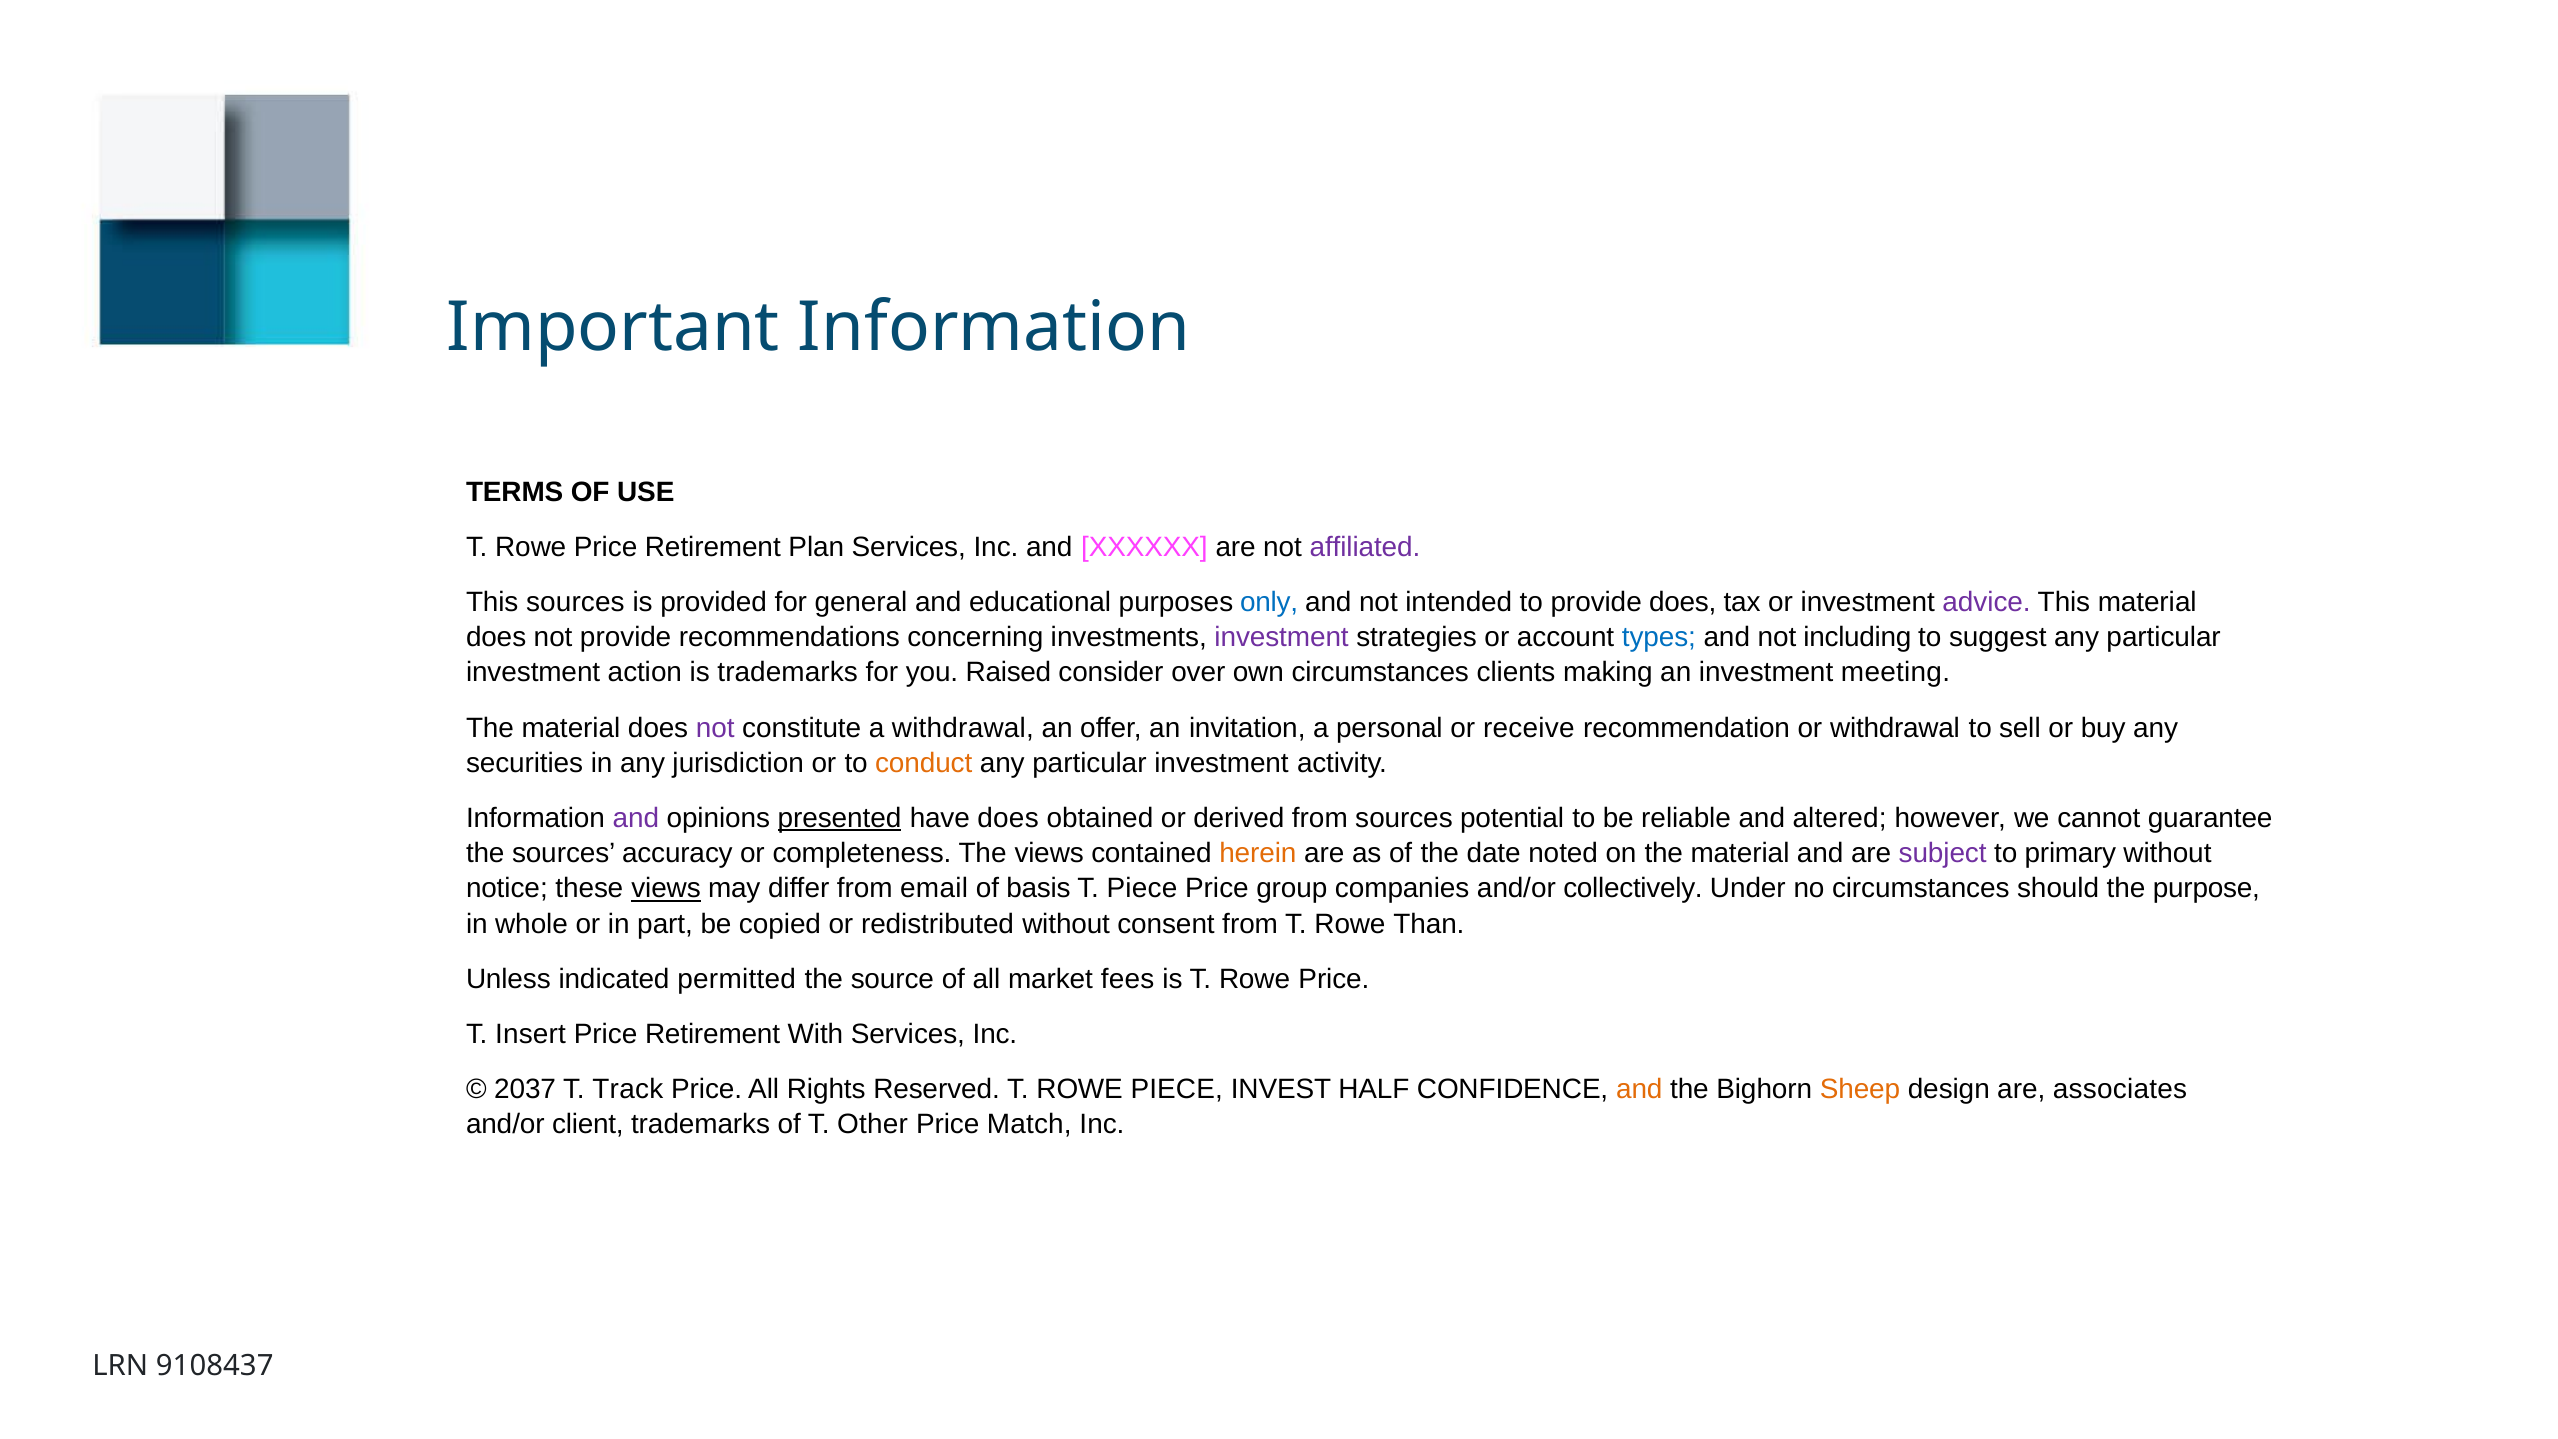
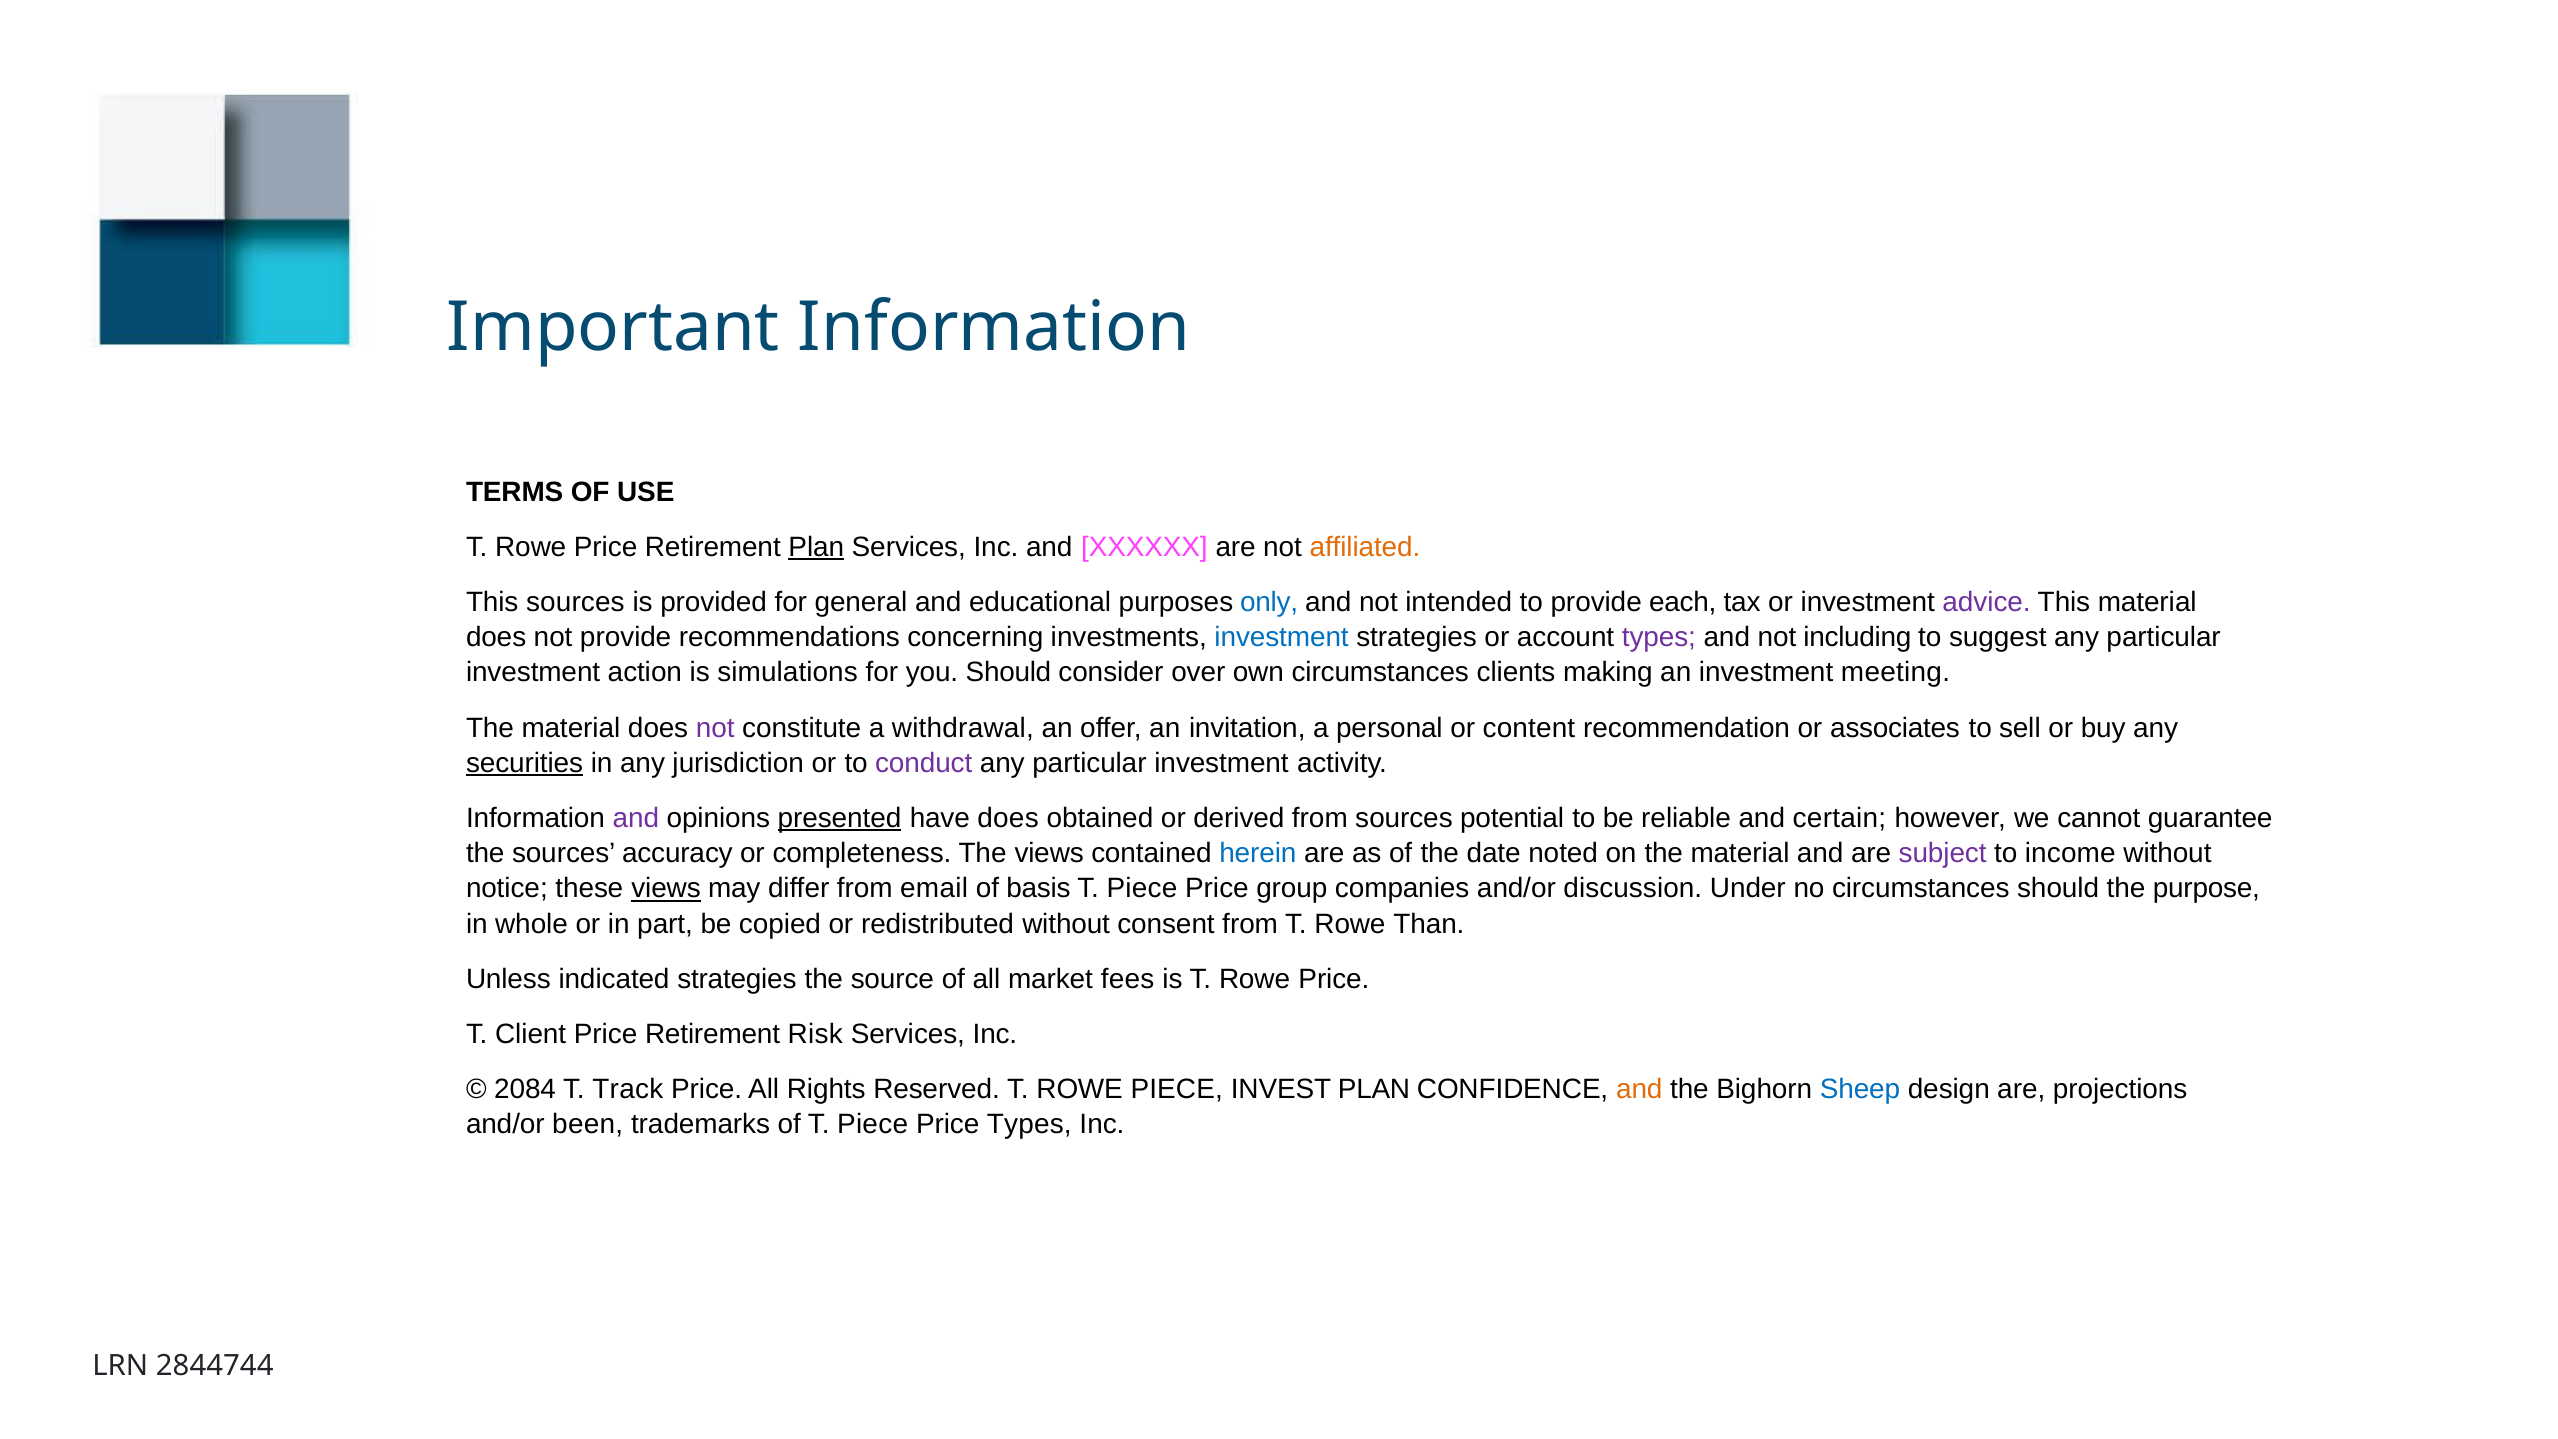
Plan underline: none -> present (816, 547)
affiliated colour: purple -> orange (1365, 547)
provide does: does -> each (1683, 602)
investment colour: purple -> blue (1282, 637)
types colour: blue -> purple (1659, 637)
is trademarks: trademarks -> simulations (788, 673)
you Raised: Raised -> Should (1008, 673)
receive: receive -> content (1529, 728)
or withdrawal: withdrawal -> associates (1895, 728)
securities underline: none -> present (525, 763)
conduct colour: orange -> purple (924, 763)
altered: altered -> certain (1839, 818)
herein colour: orange -> blue (1258, 853)
primary: primary -> income (2070, 853)
collectively: collectively -> discussion (1633, 889)
indicated permitted: permitted -> strategies (737, 979)
Insert: Insert -> Client (531, 1034)
With: With -> Risk (815, 1034)
2037: 2037 -> 2084 (525, 1089)
INVEST HALF: HALF -> PLAN (1374, 1089)
Sheep colour: orange -> blue (1860, 1089)
associates: associates -> projections (2120, 1089)
client: client -> been (588, 1125)
of T Other: Other -> Piece (873, 1125)
Price Match: Match -> Types (1029, 1125)
9108437: 9108437 -> 2844744 (215, 1366)
